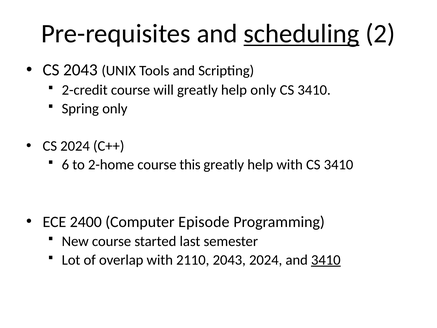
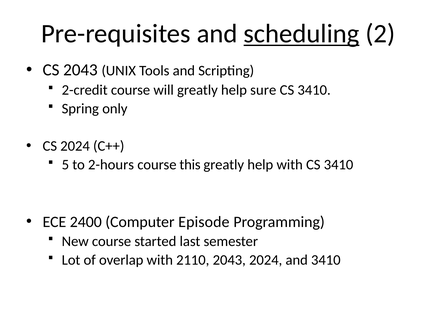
help only: only -> sure (263, 90)
6: 6 -> 5 (65, 165)
2-home: 2-home -> 2-hours (111, 165)
3410 underline: present -> none (326, 260)
